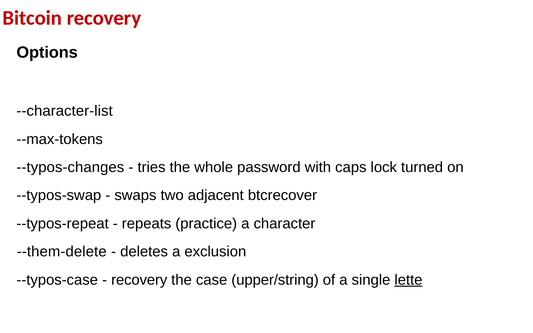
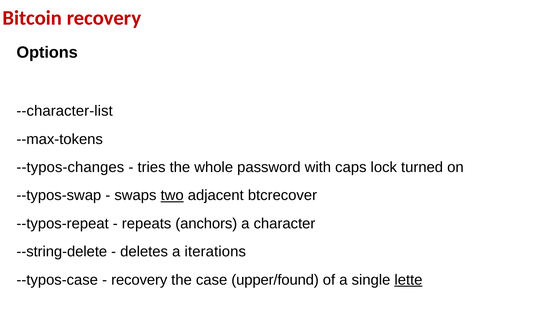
two underline: none -> present (172, 195)
practice: practice -> anchors (206, 224)
--them-delete: --them-delete -> --string-delete (62, 252)
exclusion: exclusion -> iterations (215, 252)
upper/string: upper/string -> upper/found (275, 280)
